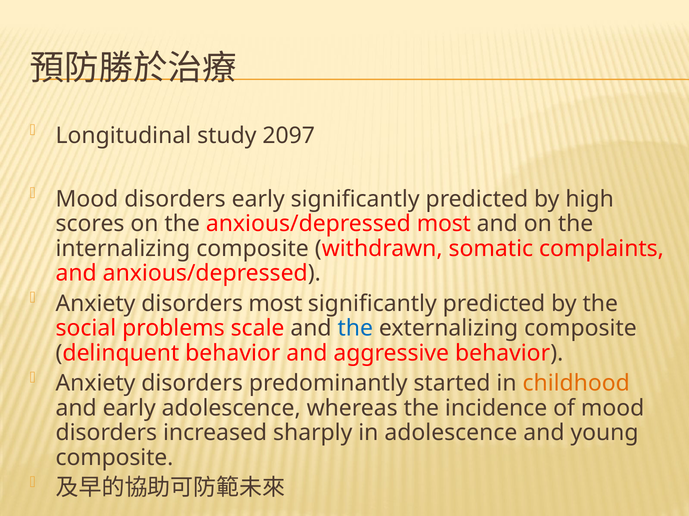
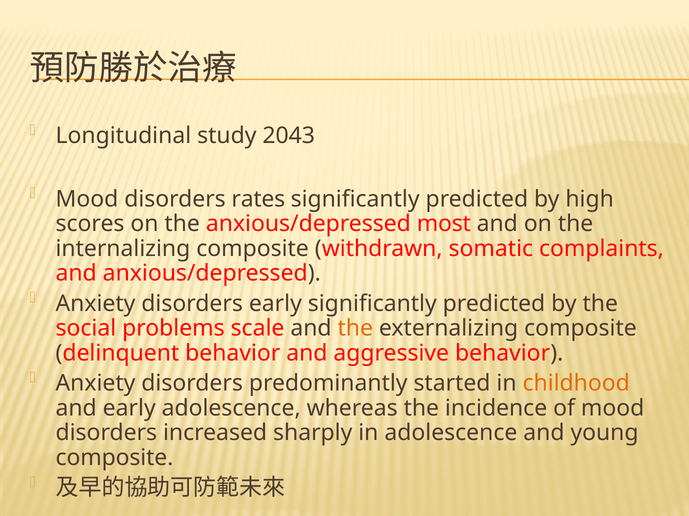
2097: 2097 -> 2043 (289, 136)
disorders early: early -> rates (258, 199)
disorders most: most -> early (275, 304)
the colour: blue -> orange (355, 329)
